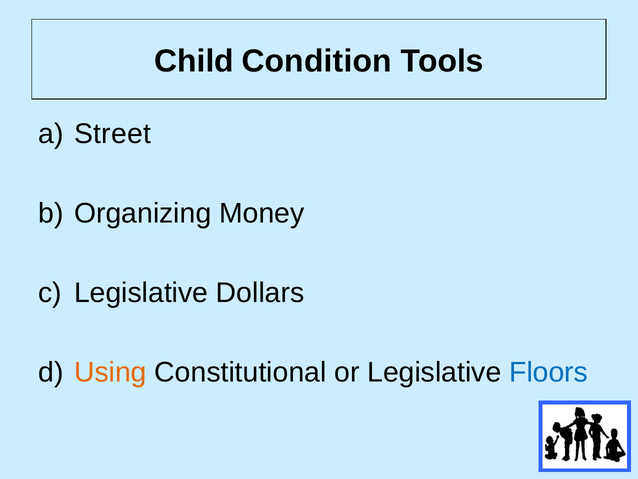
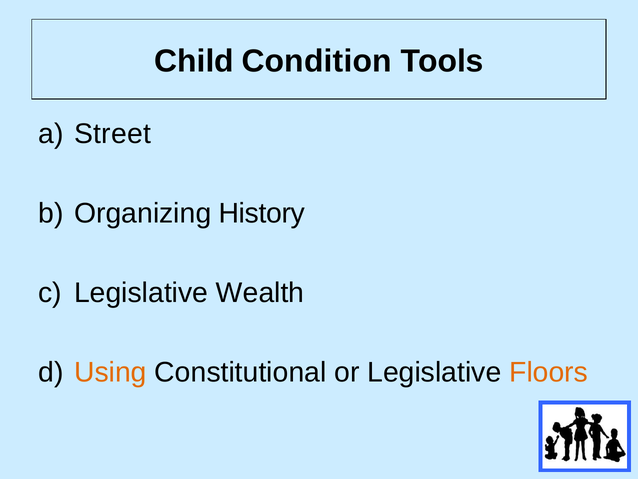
Money: Money -> History (262, 213)
Dollars: Dollars -> Wealth (260, 293)
Floors colour: blue -> orange (549, 372)
